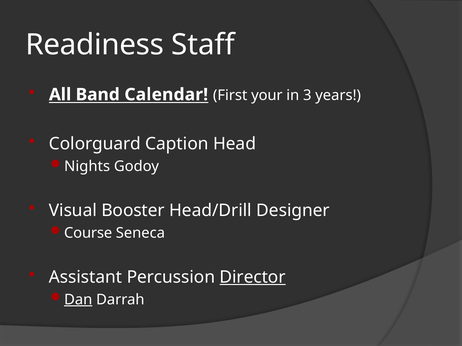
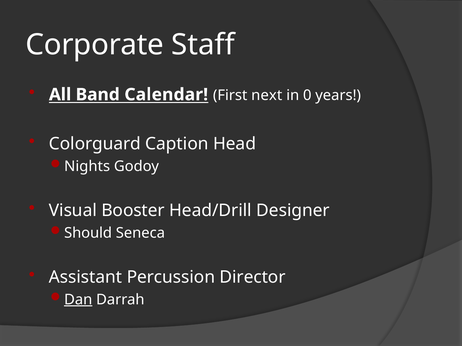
Readiness: Readiness -> Corporate (95, 45)
your: your -> next (267, 96)
3: 3 -> 0 (307, 96)
Course: Course -> Should (88, 233)
Director underline: present -> none (253, 278)
